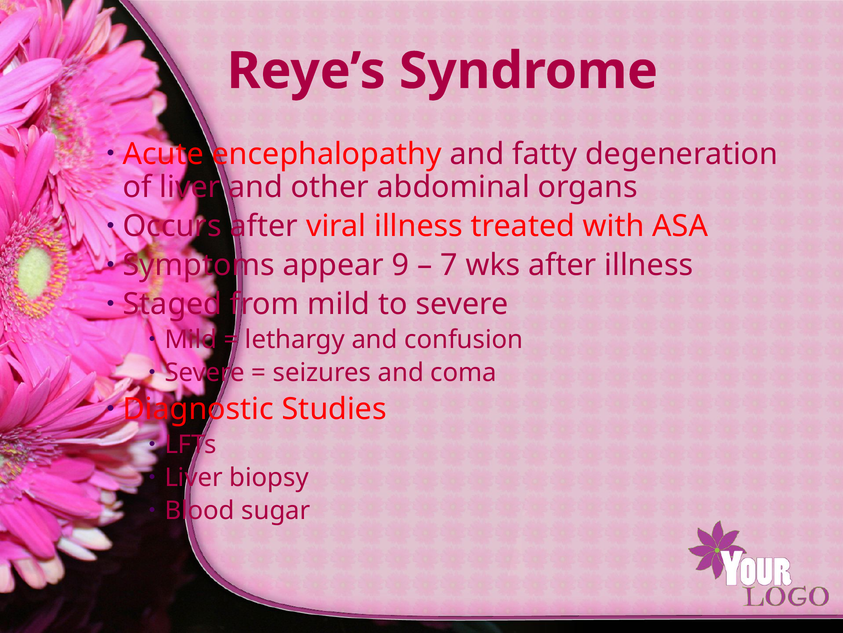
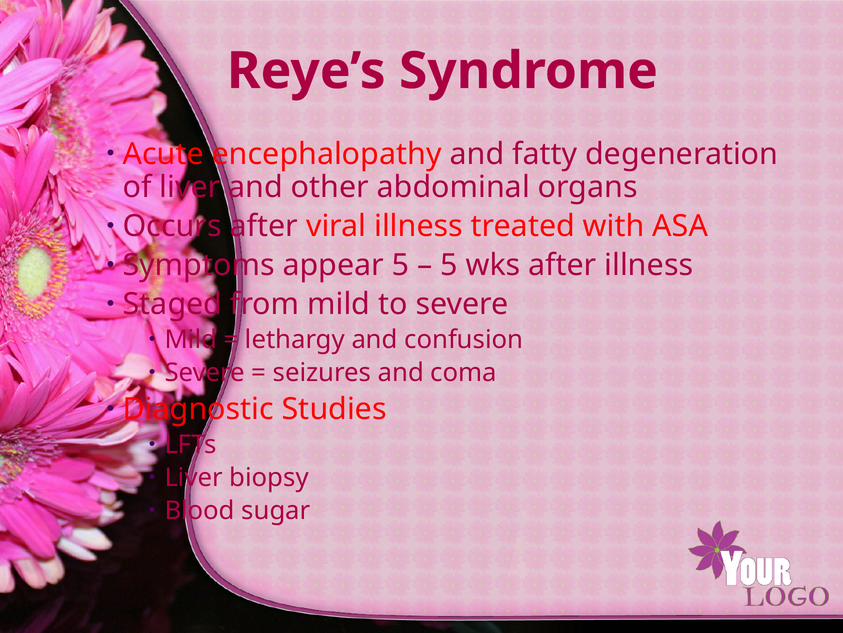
appear 9: 9 -> 5 (400, 265)
7: 7 -> 5 (449, 265)
